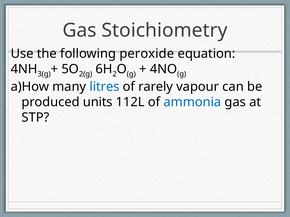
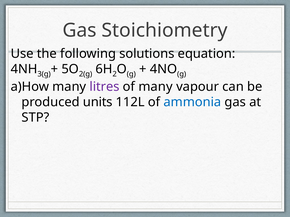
peroxide: peroxide -> solutions (147, 54)
litres colour: blue -> purple (104, 87)
of rarely: rarely -> many (156, 87)
